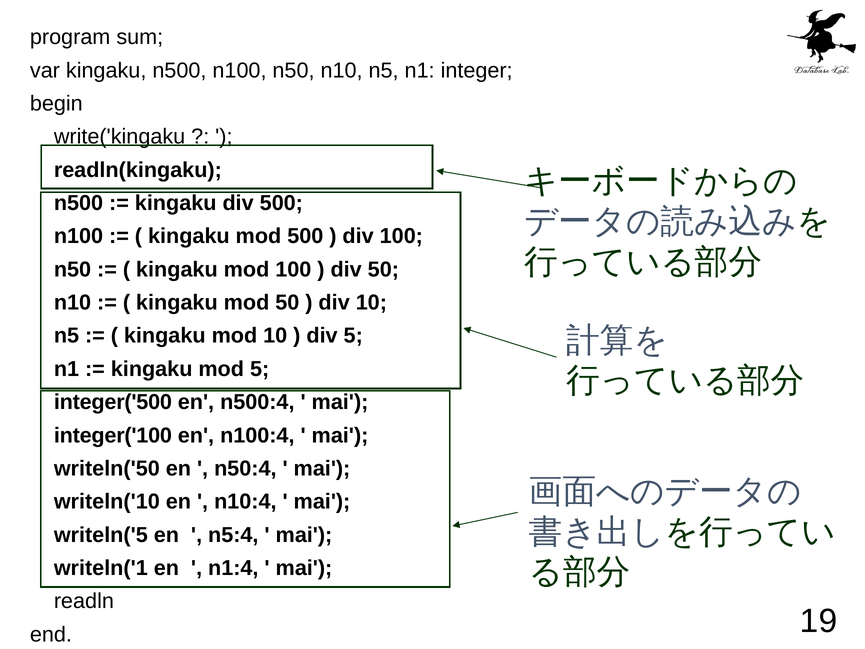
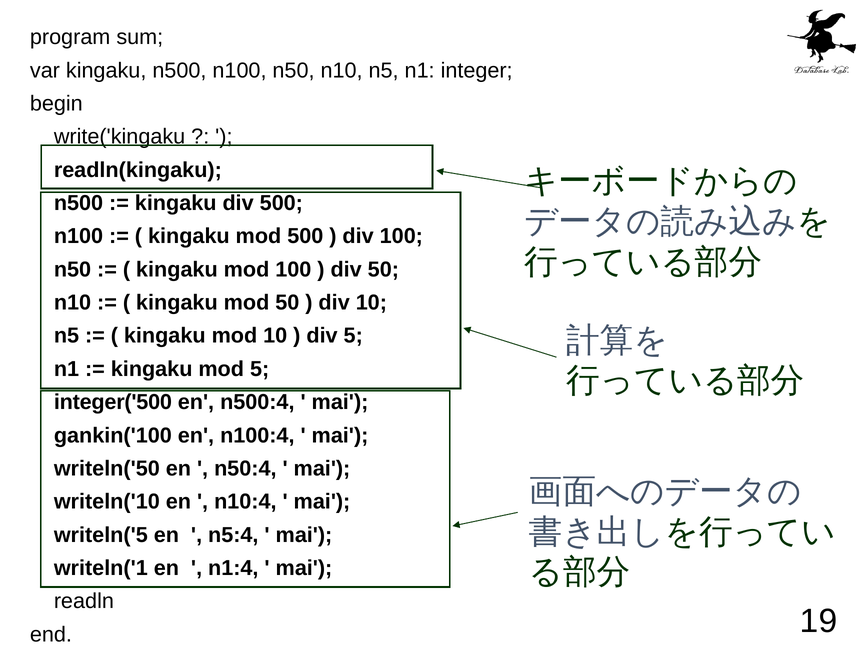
integer('100: integer('100 -> gankin('100 (113, 435)
